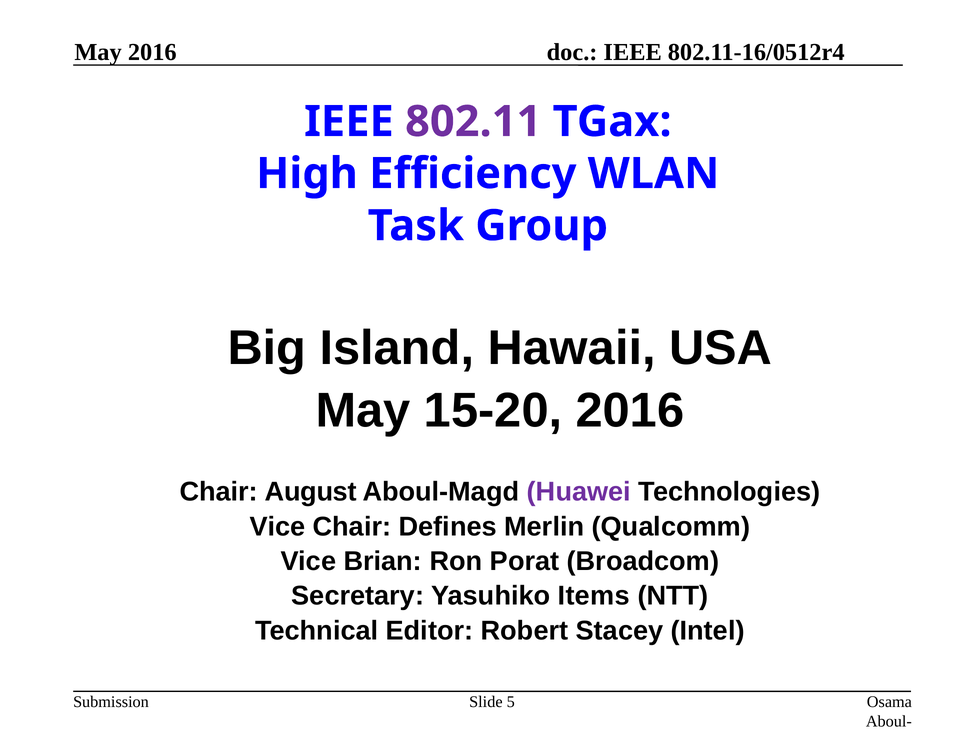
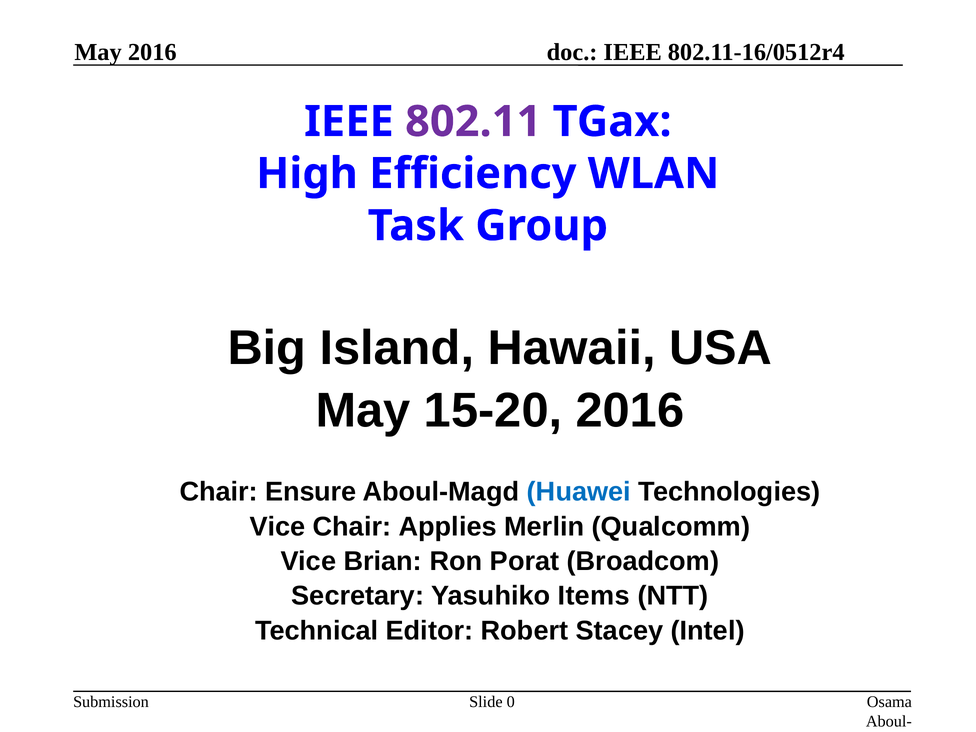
August: August -> Ensure (311, 492)
Huawei colour: purple -> blue (579, 492)
Defines: Defines -> Applies (448, 527)
5: 5 -> 0 (511, 702)
